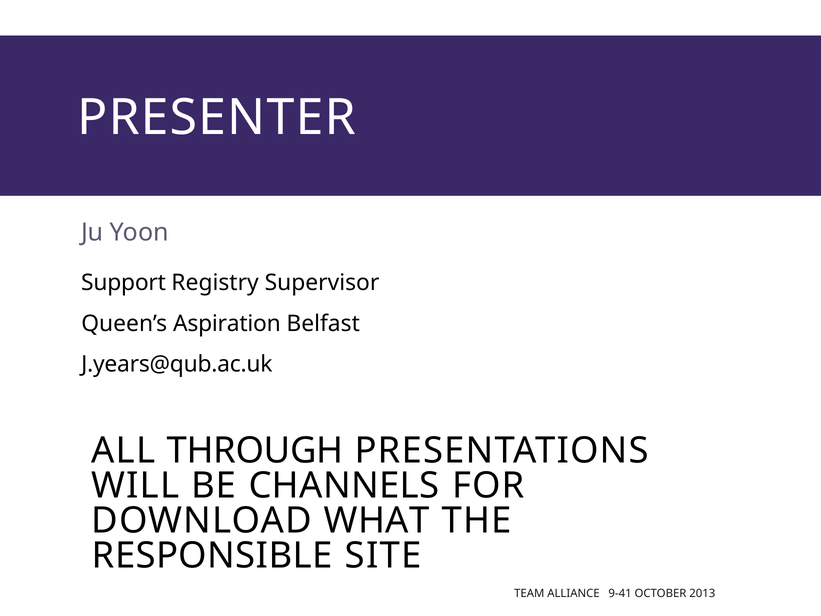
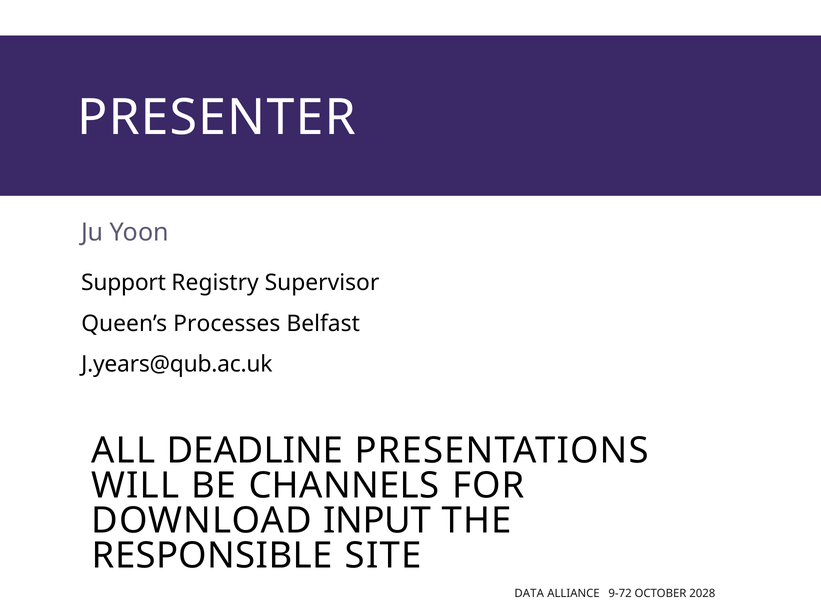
Aspiration: Aspiration -> Processes (227, 323)
THROUGH: THROUGH -> DEADLINE (255, 450)
WHAT: WHAT -> INPUT (377, 520)
TEAM: TEAM -> DATA (529, 593)
9-41: 9-41 -> 9-72 (620, 593)
2013: 2013 -> 2028 (702, 593)
